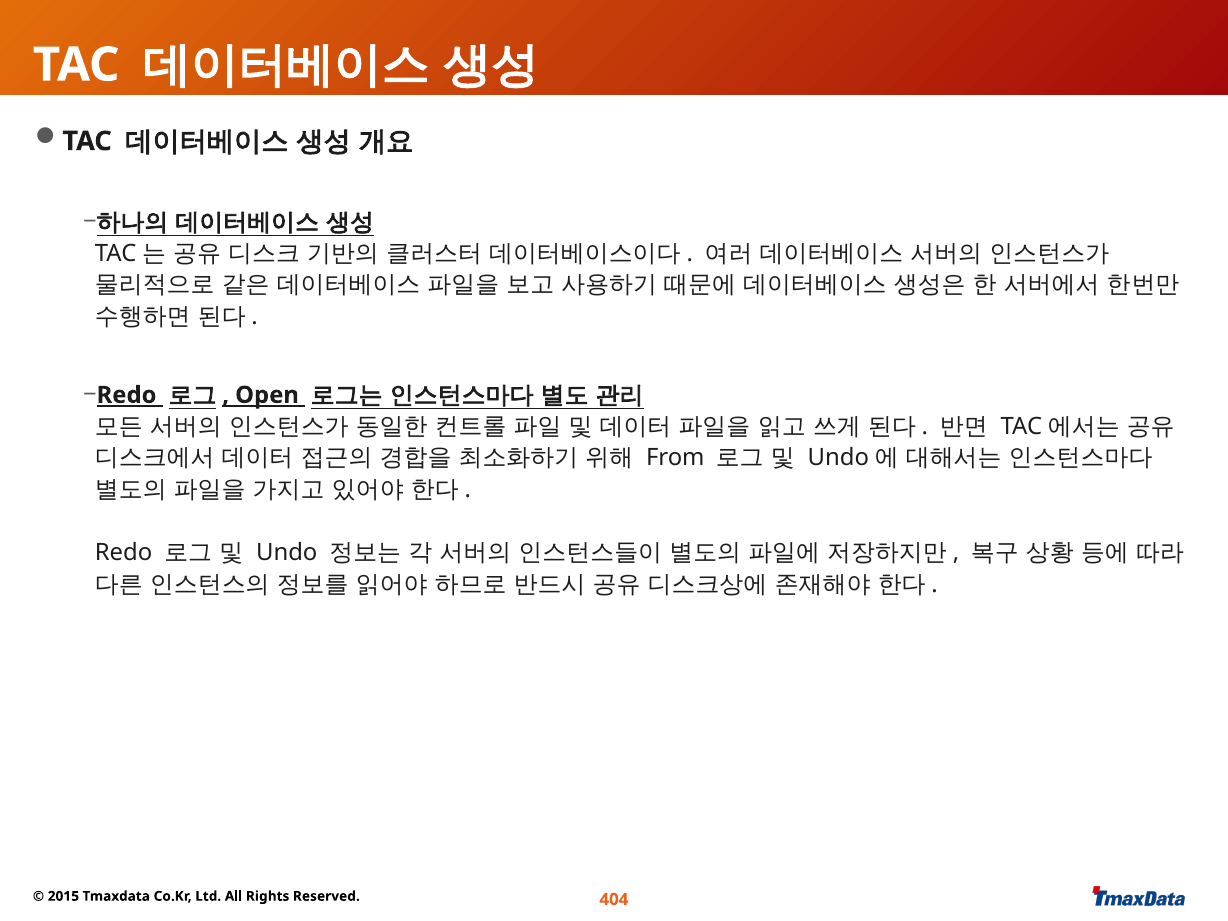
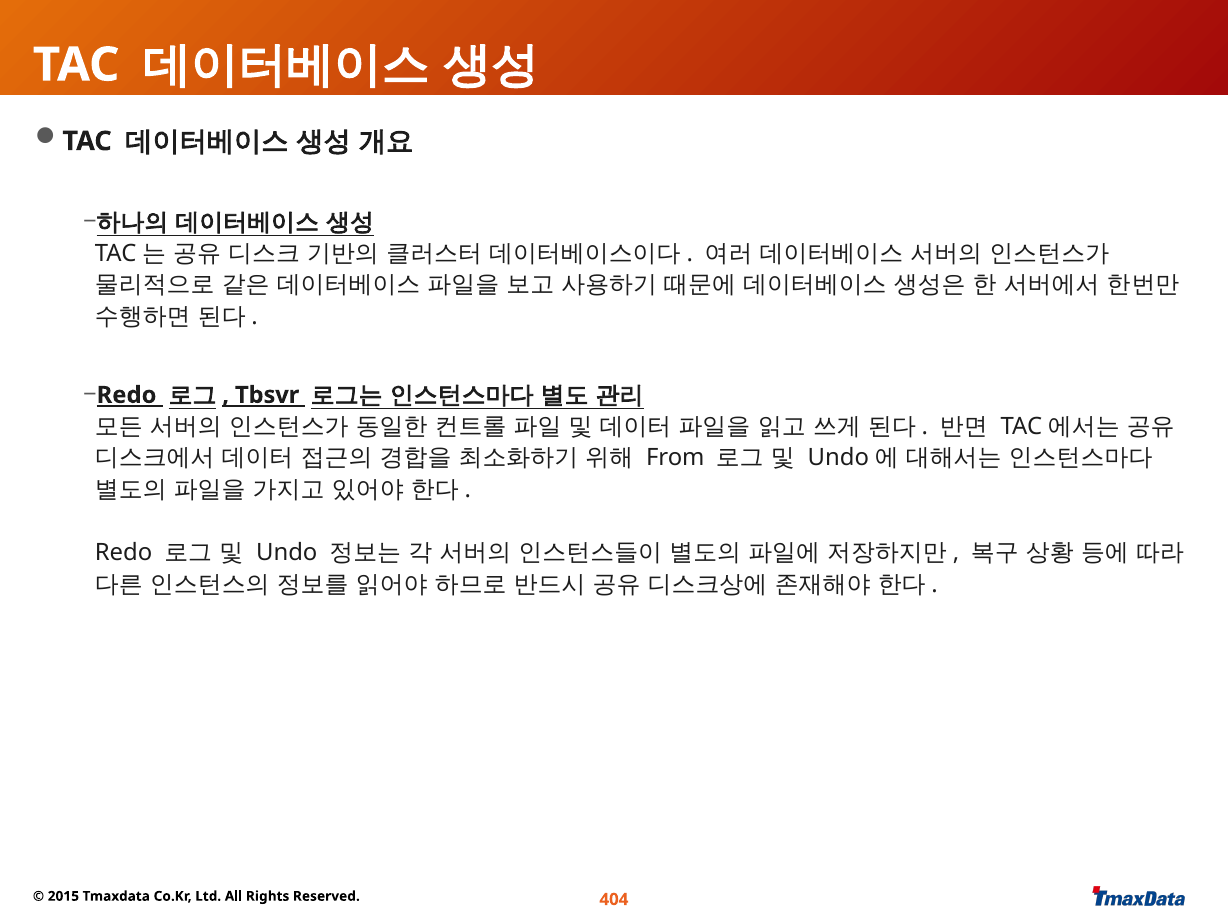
Open: Open -> Tbsvr (267, 395)
